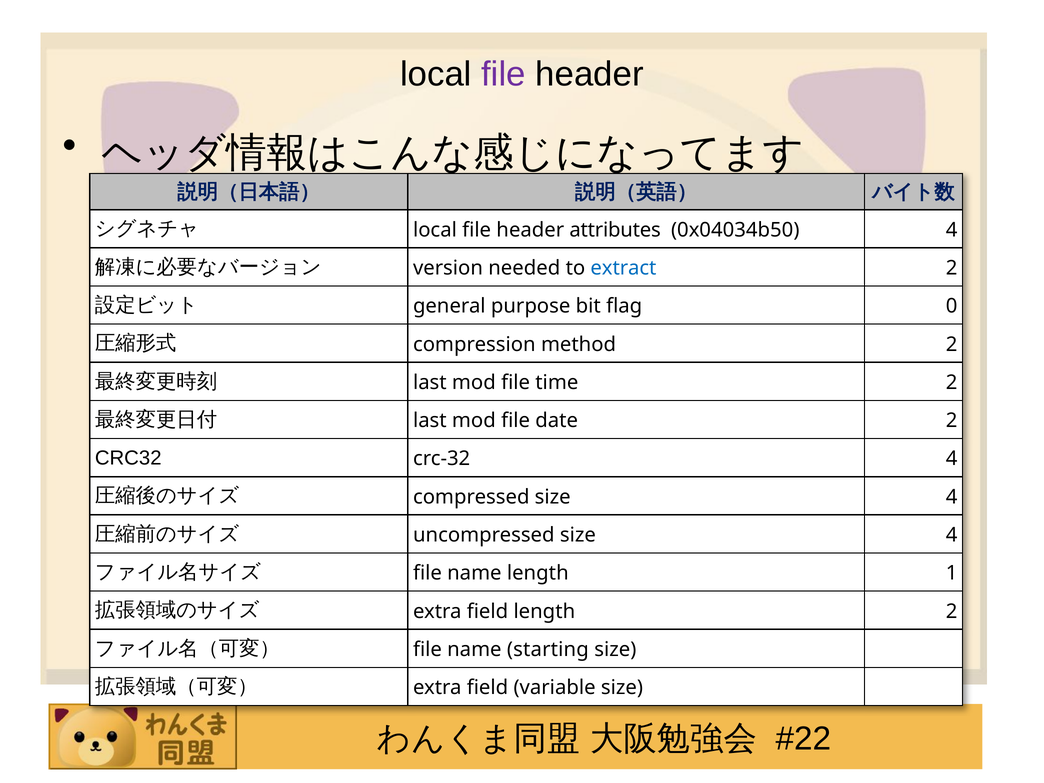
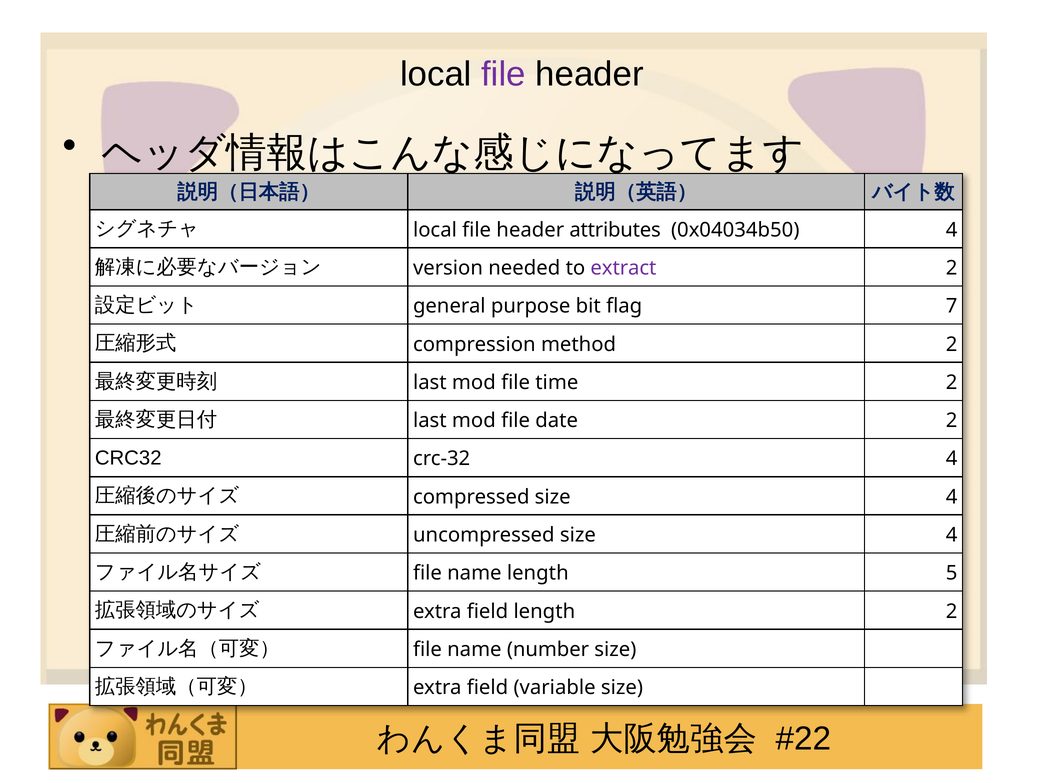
extract colour: blue -> purple (623, 268)
0: 0 -> 7 (952, 306)
1: 1 -> 5 (952, 573)
starting: starting -> number (548, 649)
